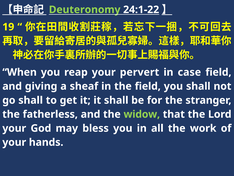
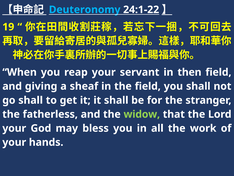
Deuteronomy colour: light green -> light blue (85, 10)
pervert: pervert -> servant (140, 72)
case: case -> then (189, 72)
